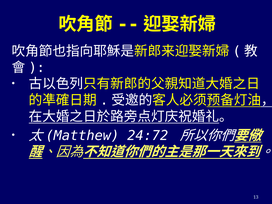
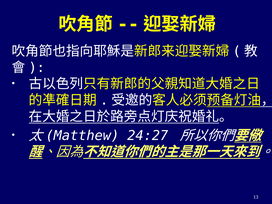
24:72: 24:72 -> 24:27 (148, 136)
